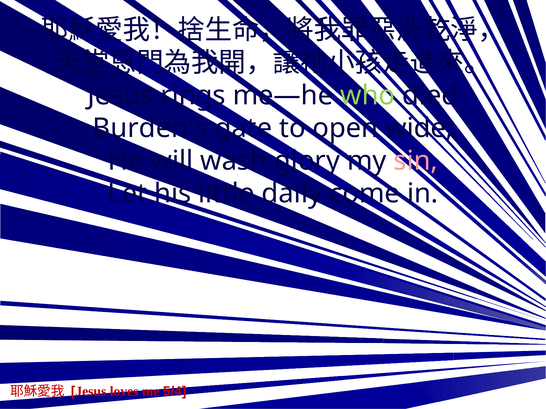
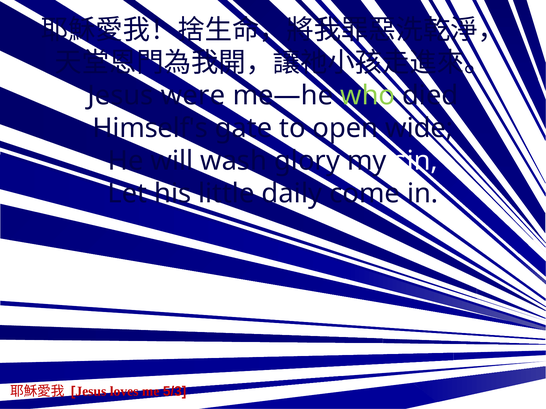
rings: rings -> were (193, 96)
Burden's: Burden's -> Himself's (150, 128)
sin colour: pink -> white (416, 161)
5/4: 5/4 -> 5/3 (175, 392)
